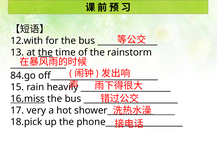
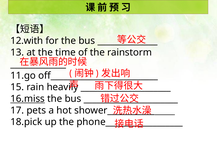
the underline: present -> none (45, 52)
84.go: 84.go -> 11.go (23, 75)
very: very -> pets (36, 110)
